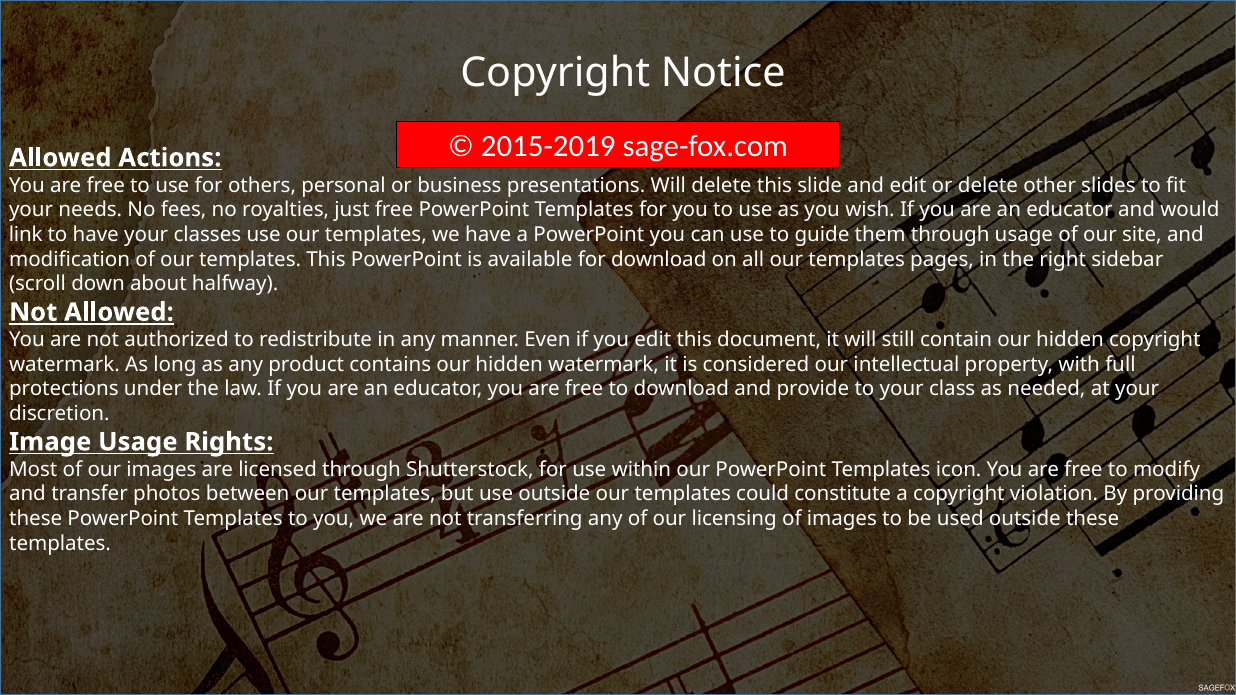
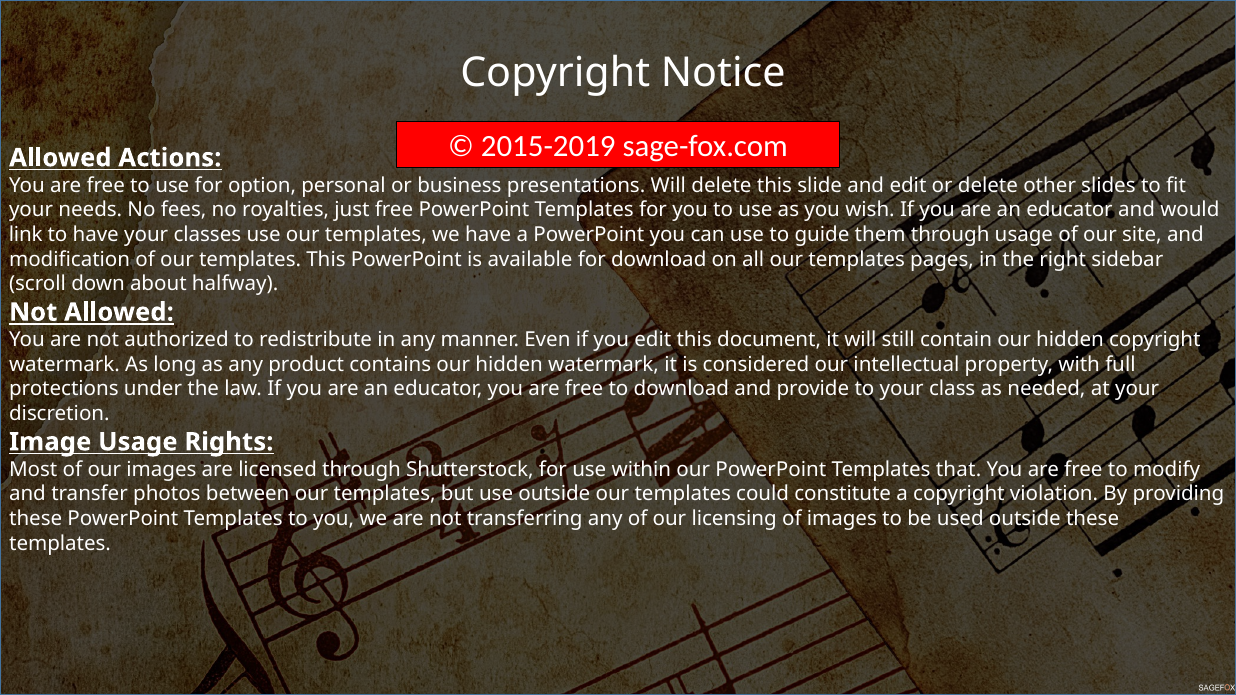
others: others -> option (262, 185)
icon: icon -> that (959, 470)
